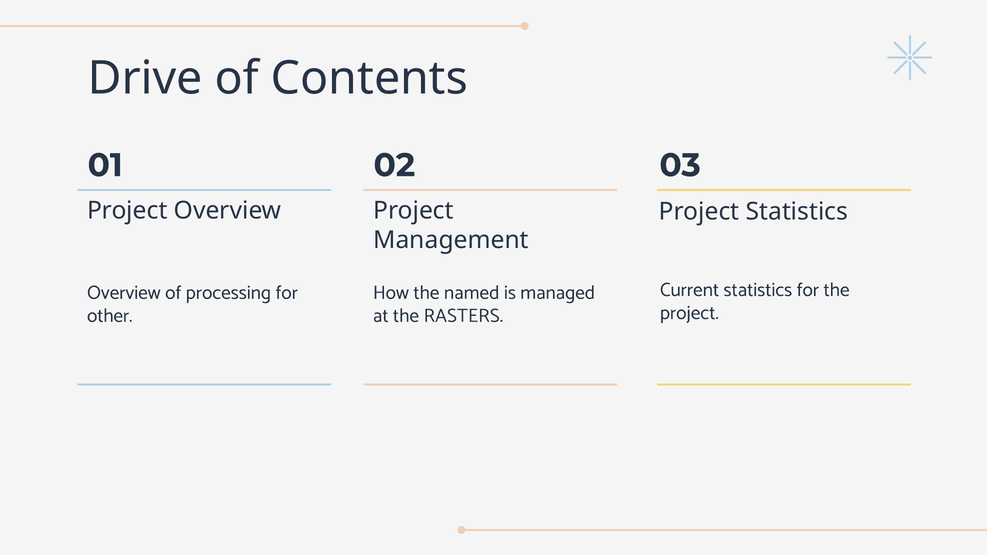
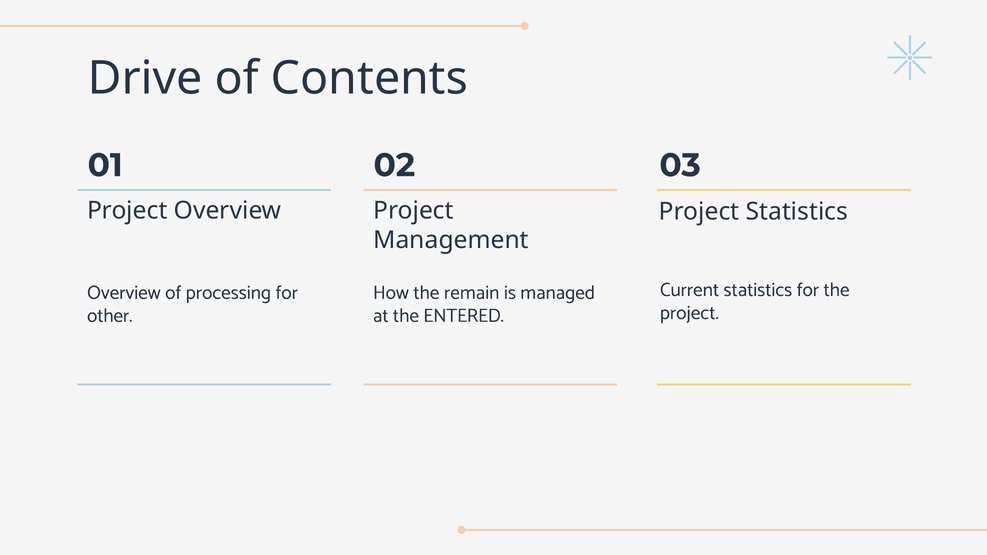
named: named -> remain (472, 293)
RASTERS: RASTERS -> ENTERED (464, 316)
